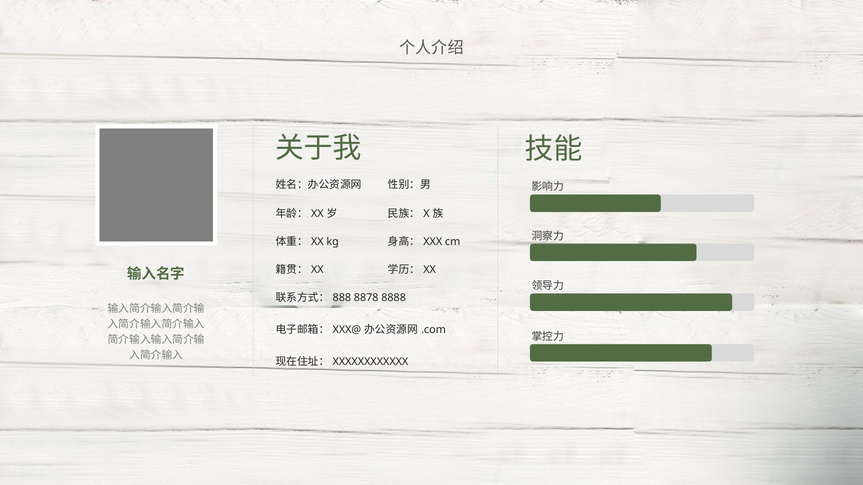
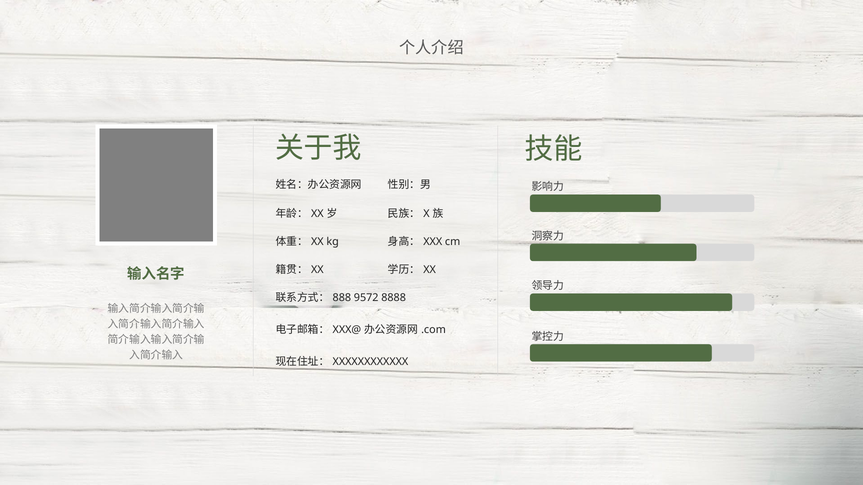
8878: 8878 -> 9572 (366, 298)
